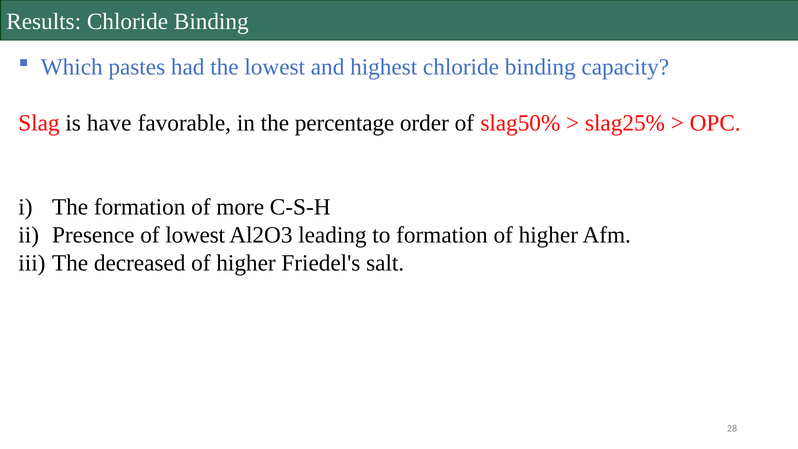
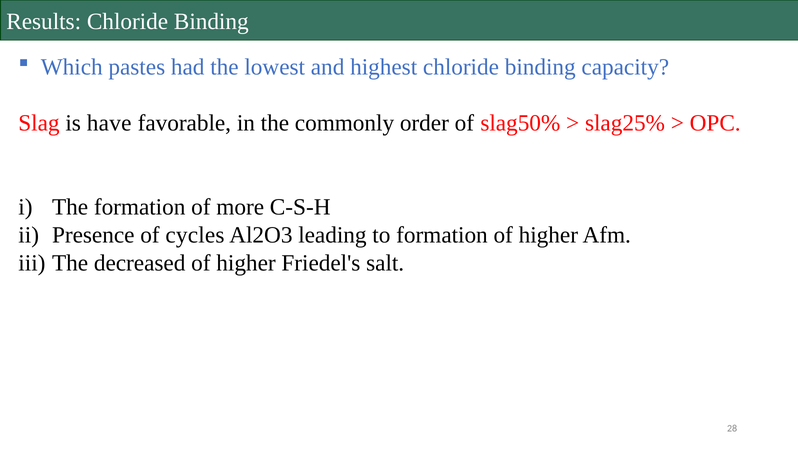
percentage: percentage -> commonly (345, 123)
of lowest: lowest -> cycles (195, 235)
